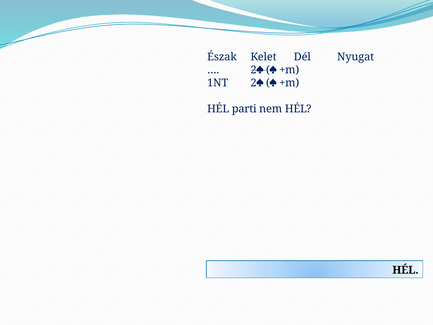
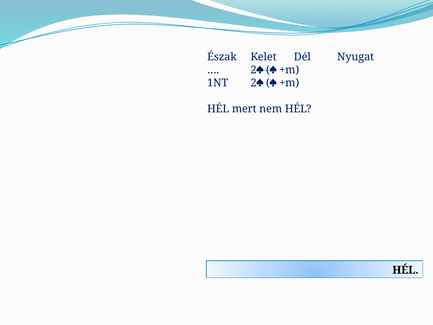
parti: parti -> mert (244, 109)
